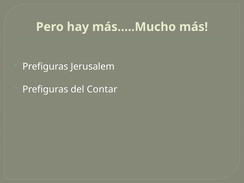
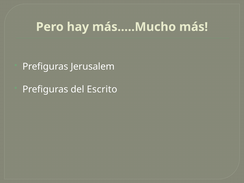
Contar: Contar -> Escrito (102, 89)
